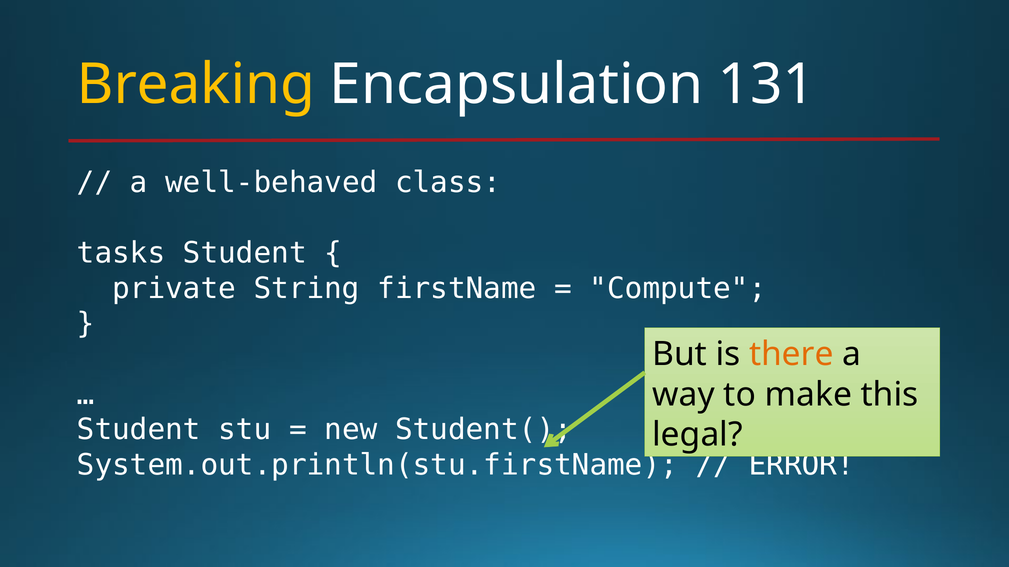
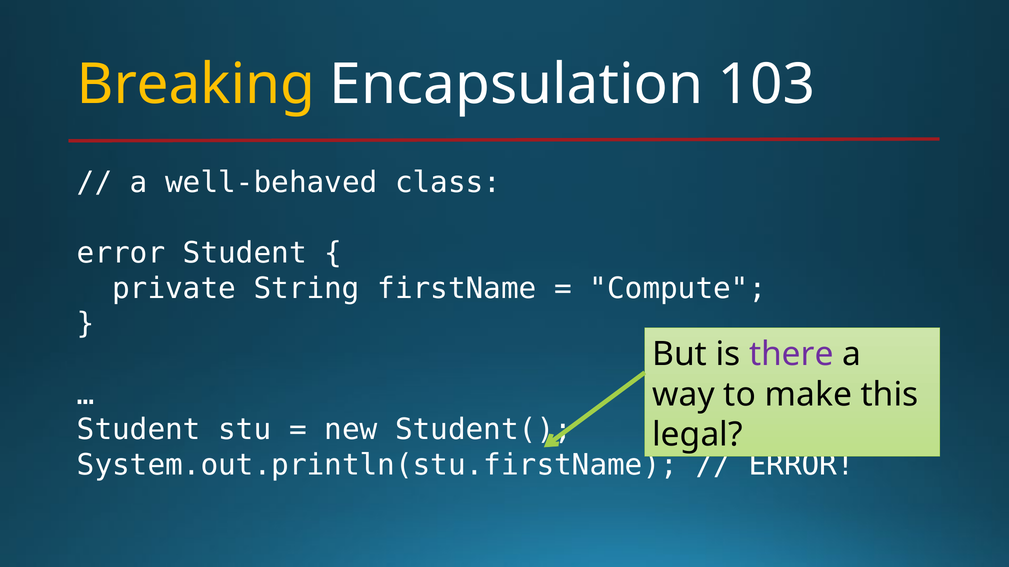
131: 131 -> 103 (767, 85)
tasks: tasks -> error (121, 253)
there colour: orange -> purple (791, 355)
